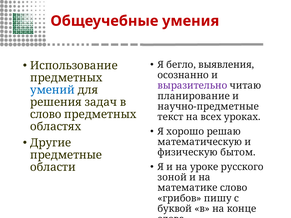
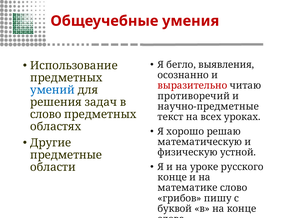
выразительно colour: purple -> red (192, 86)
планирование: планирование -> противоречий (194, 96)
бытом: бытом -> устной (238, 153)
зоной: зоной -> конце (172, 178)
